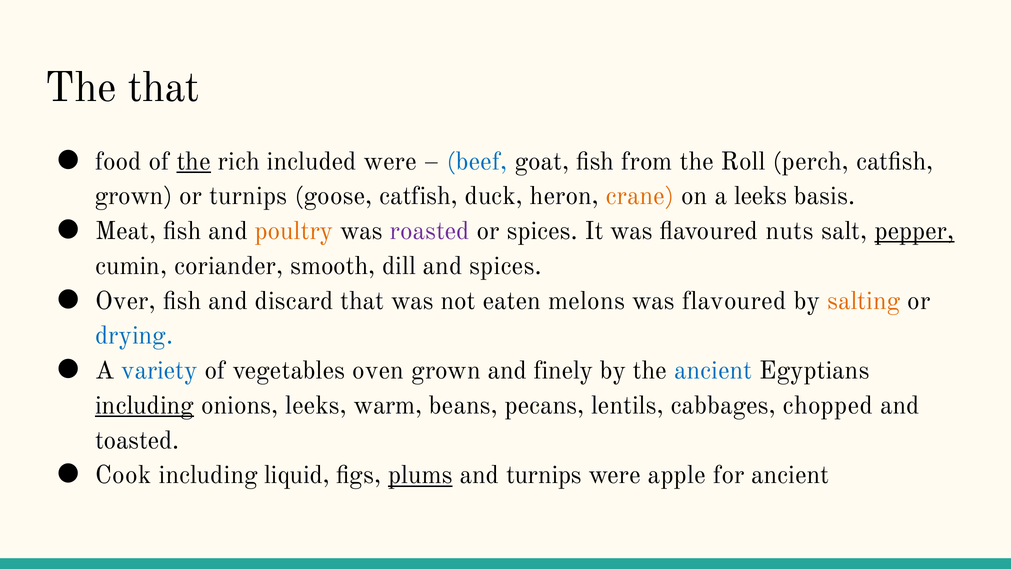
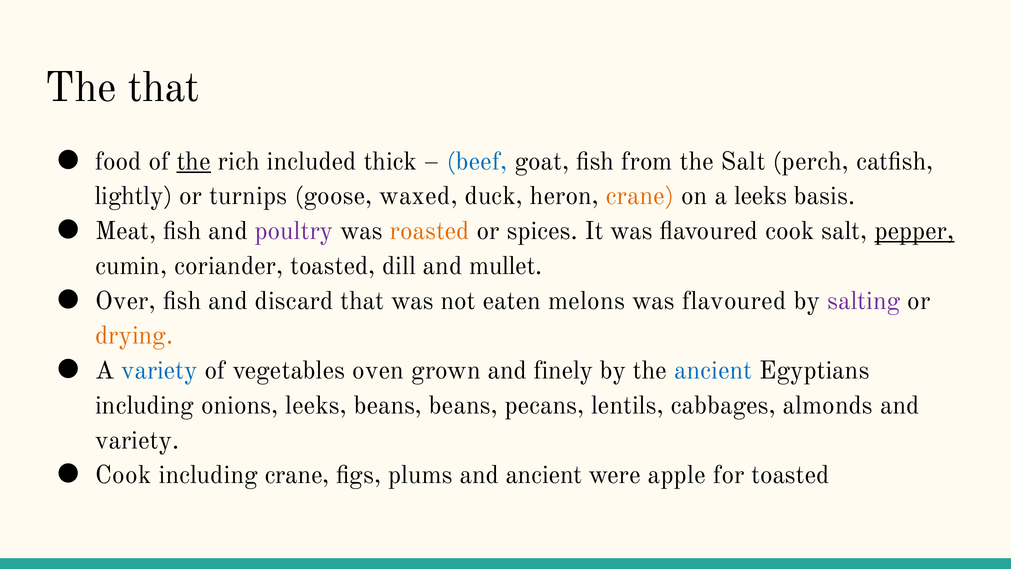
included were: were -> thick (390, 161)
the Roll: Roll -> Salt (743, 161)
grown: grown -> lightly (134, 196)
goose catfish: catfish -> waxed (418, 196)
poultry colour: orange -> purple (294, 231)
roasted colour: purple -> orange (430, 231)
flavoured nuts: nuts -> cook (790, 231)
coriander smooth: smooth -> toasted (333, 266)
and spices: spices -> mullet (506, 266)
salting colour: orange -> purple (864, 301)
drying colour: blue -> orange (134, 335)
including underline: present -> none (145, 405)
leeks warm: warm -> beans (388, 405)
chopped: chopped -> almonds (828, 405)
toasted: toasted -> variety (137, 440)
including liquid: liquid -> crane (297, 475)
plums underline: present -> none (420, 475)
and turnips: turnips -> ancient (544, 475)
for ancient: ancient -> toasted (790, 475)
